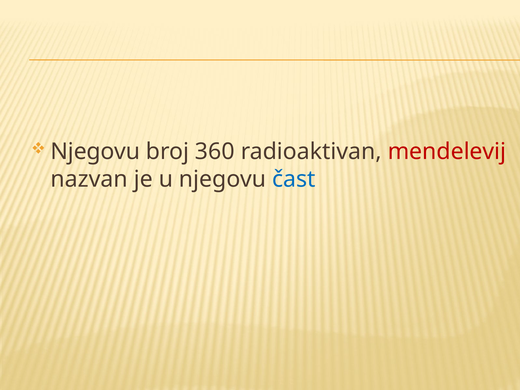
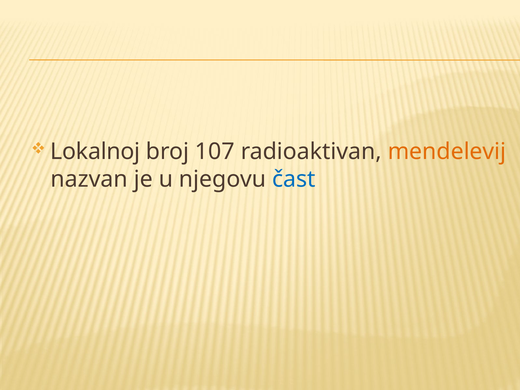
Njegovu: Njegovu -> Lokalnoj (95, 152)
360: 360 -> 107 (215, 152)
mendelevij colour: red -> orange (447, 152)
